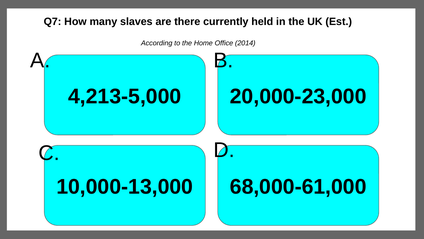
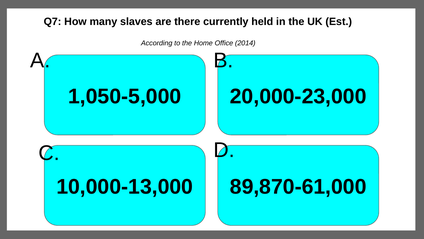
4,213-5,000: 4,213-5,000 -> 1,050-5,000 (125, 96)
68,000-61,000: 68,000-61,000 -> 89,870-61,000 (298, 186)
